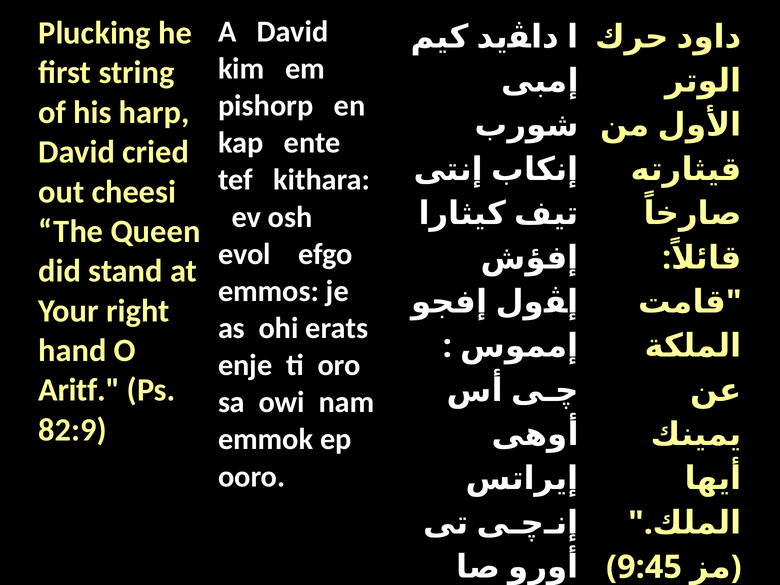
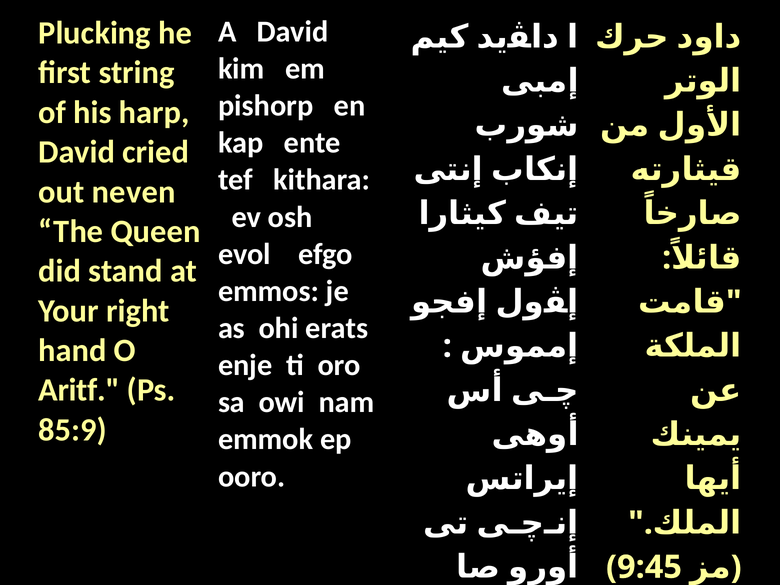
cheesi: cheesi -> neven (134, 192)
82:9: 82:9 -> 85:9 (72, 430)
